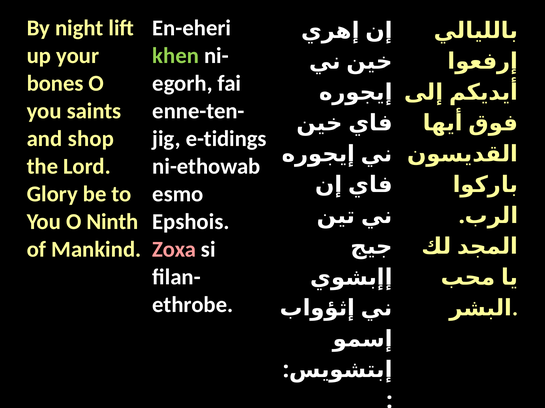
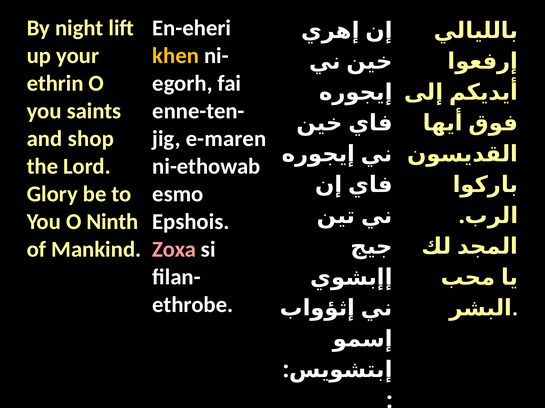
khen colour: light green -> yellow (176, 56)
bones: bones -> ethrin (55, 84)
e-tidings: e-tidings -> e-maren (226, 139)
